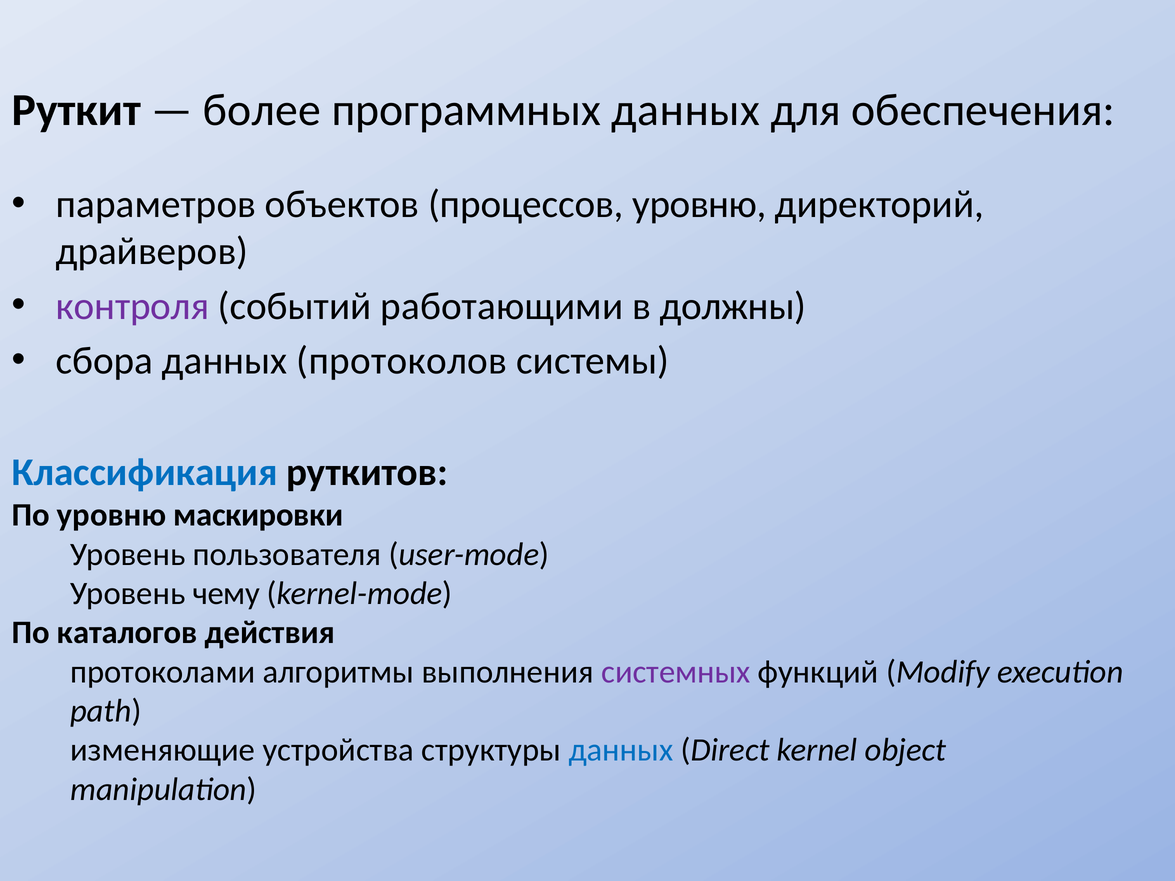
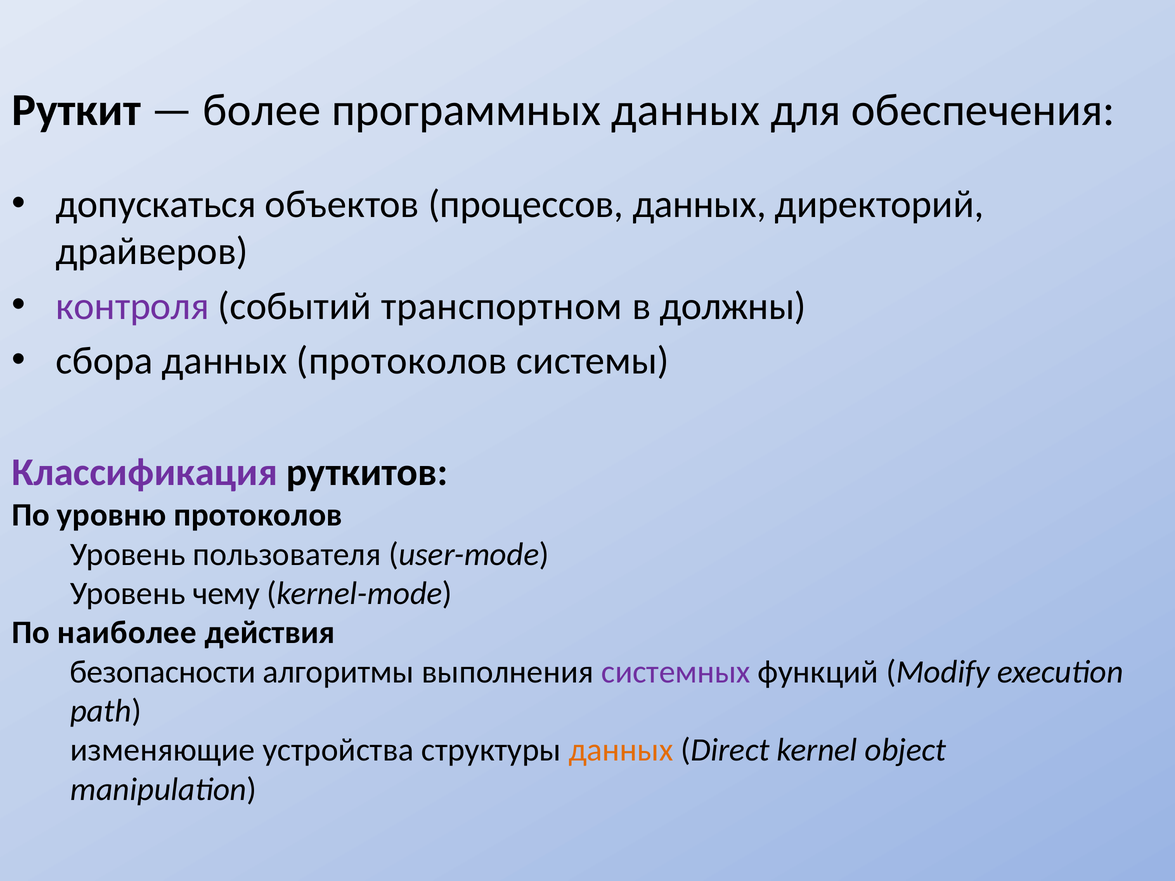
параметров: параметров -> допускаться (156, 204)
процессов уровню: уровню -> данных (699, 204)
работающими: работающими -> транспортном (502, 306)
Классификация colour: blue -> purple (145, 473)
уровню маскировки: маскировки -> протоколов (258, 515)
каталогов: каталогов -> наиболее (127, 633)
протоколами: протоколами -> безопасности (163, 672)
данных colour: blue -> orange (621, 750)
